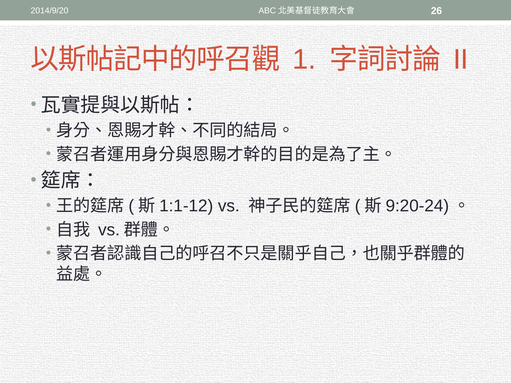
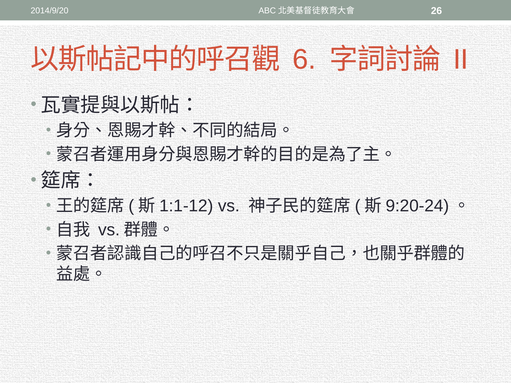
1: 1 -> 6 (304, 59)
